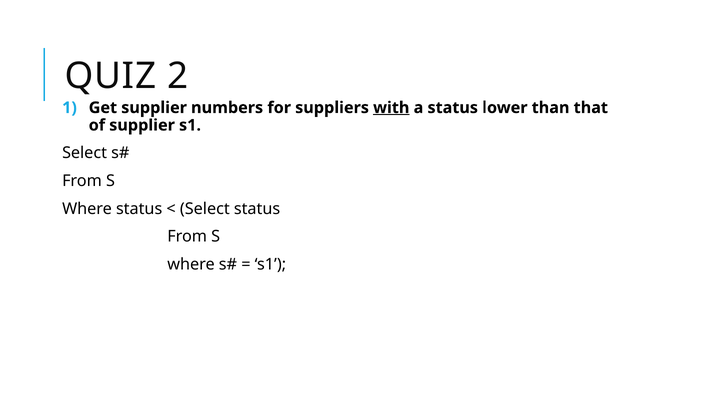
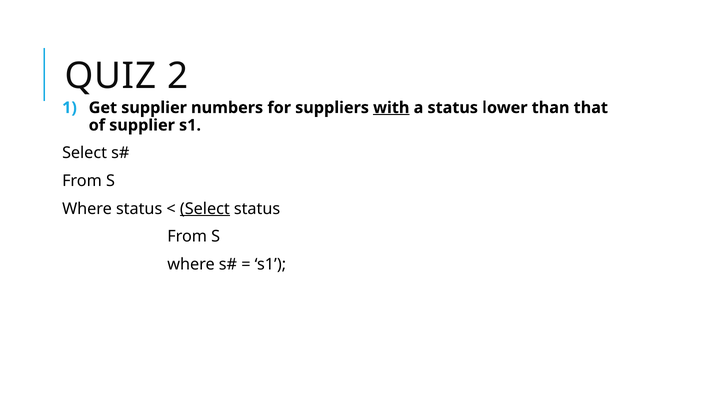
Select underline: none -> present (205, 209)
